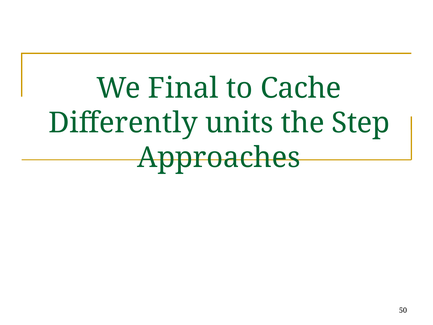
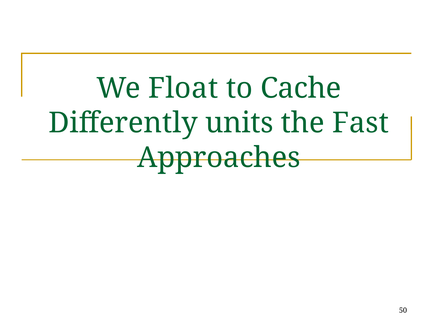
Final: Final -> Float (183, 88)
Step: Step -> Fast (361, 123)
